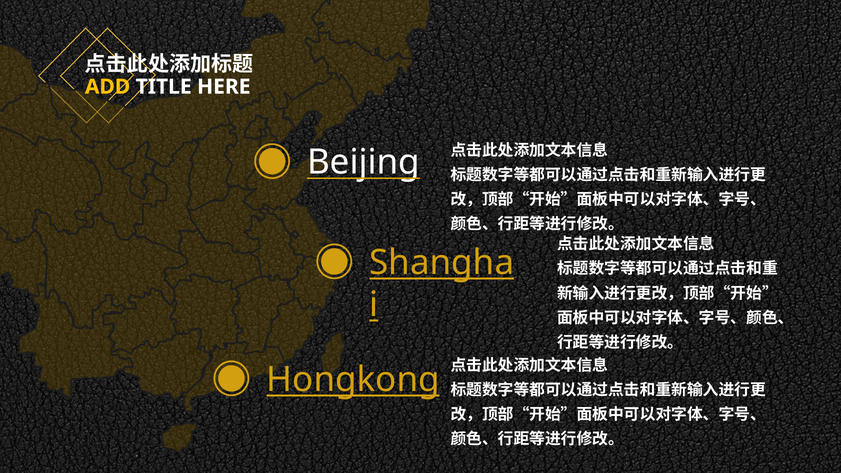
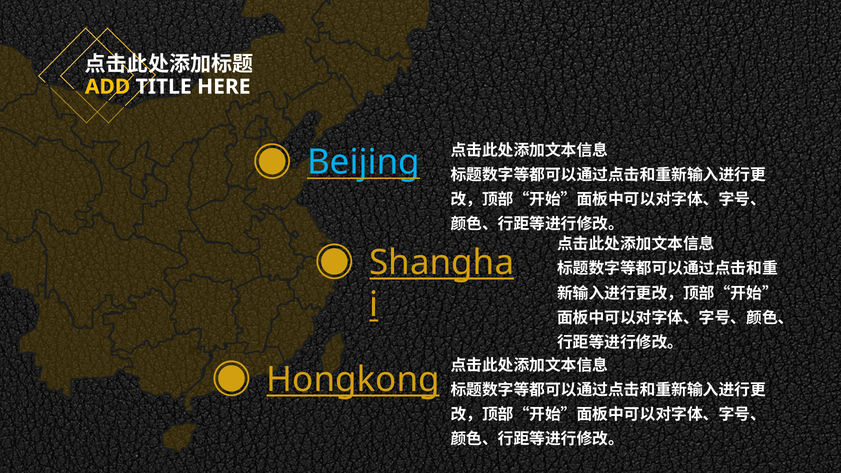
Beijing colour: white -> light blue (364, 162)
